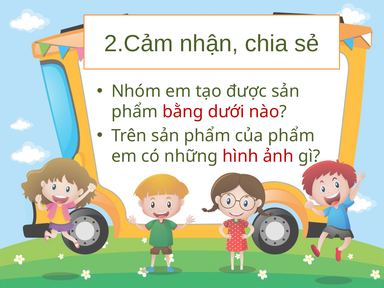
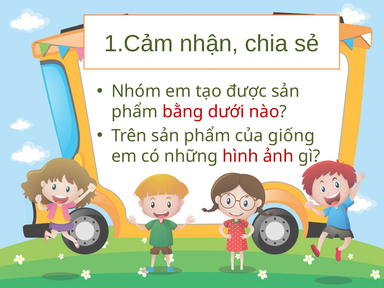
2.Cảm: 2.Cảm -> 1.Cảm (139, 44)
của phẩm: phẩm -> giống (291, 136)
